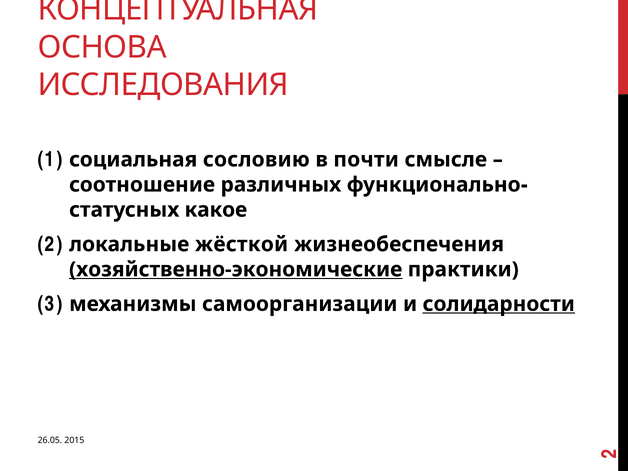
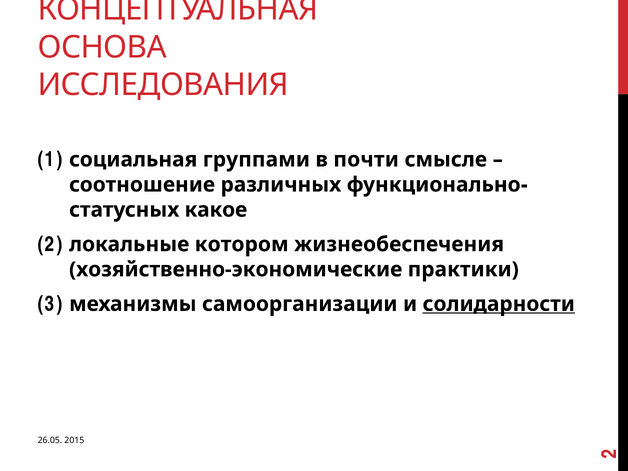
сословию: сословию -> группами (256, 160)
жёсткой: жёсткой -> котором (242, 244)
хозяйственно-экономические underline: present -> none (236, 269)
